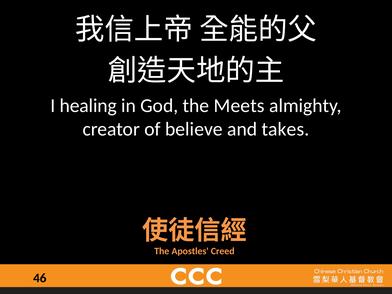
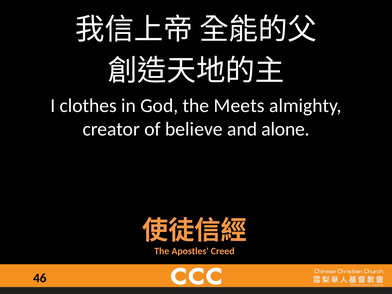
healing: healing -> clothes (88, 106)
takes: takes -> alone (286, 129)
